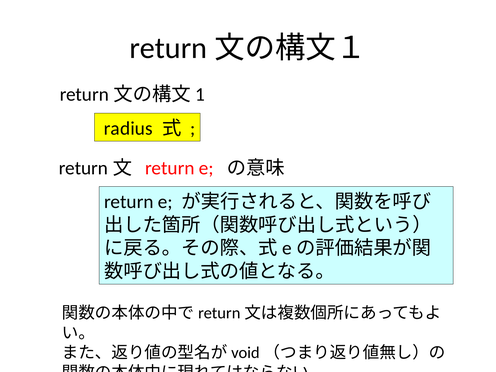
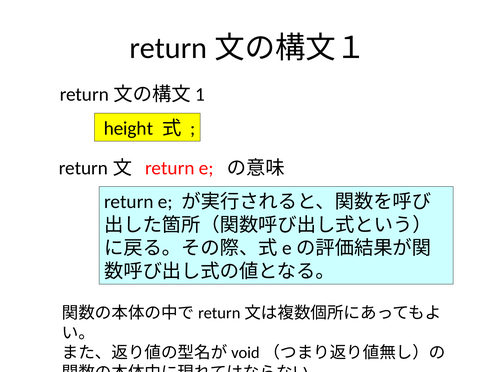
radius: radius -> height (128, 128)
